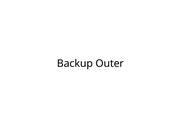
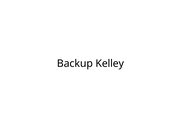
Outer: Outer -> Kelley (110, 63)
